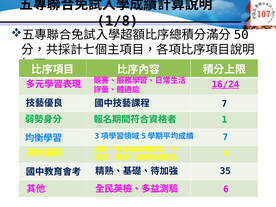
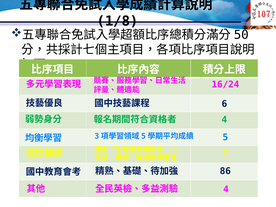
16/24 underline: present -> none (225, 84)
7: 7 -> 6 (224, 104)
1: 1 -> 4 (224, 120)
7: 7 -> 5 (225, 137)
4: 4 -> 7 (225, 153)
35: 35 -> 86 (225, 171)
6: 6 -> 4 (226, 189)
